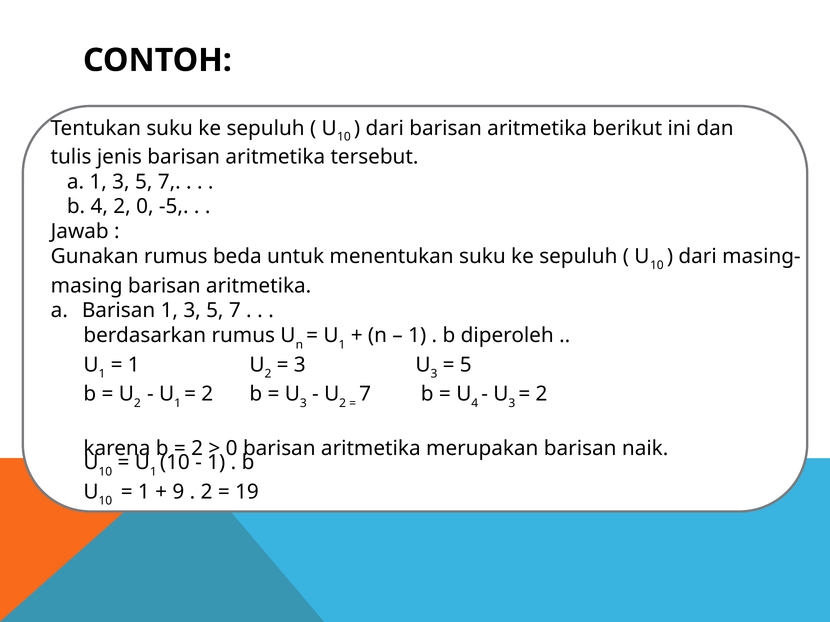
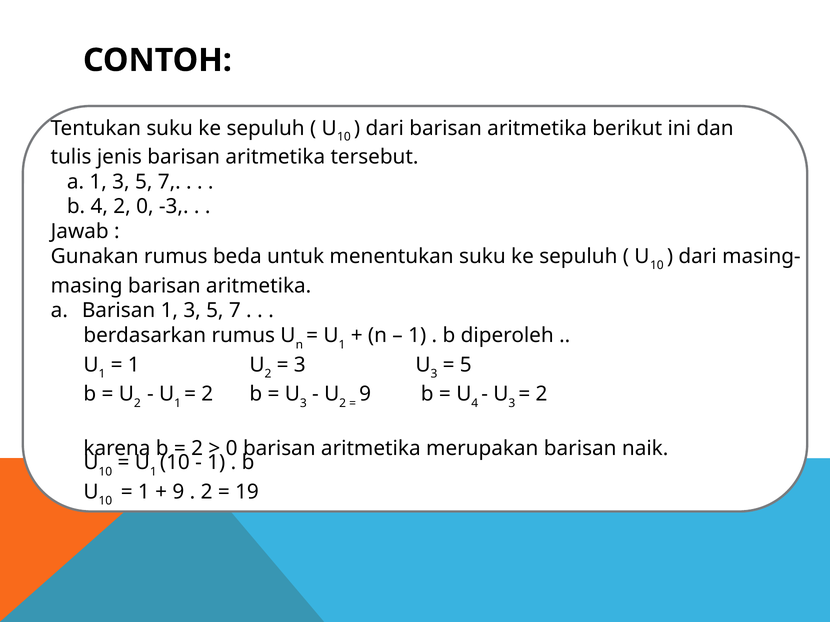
-5: -5 -> -3 (174, 207)
7: 7 -> 9 (365, 394)
